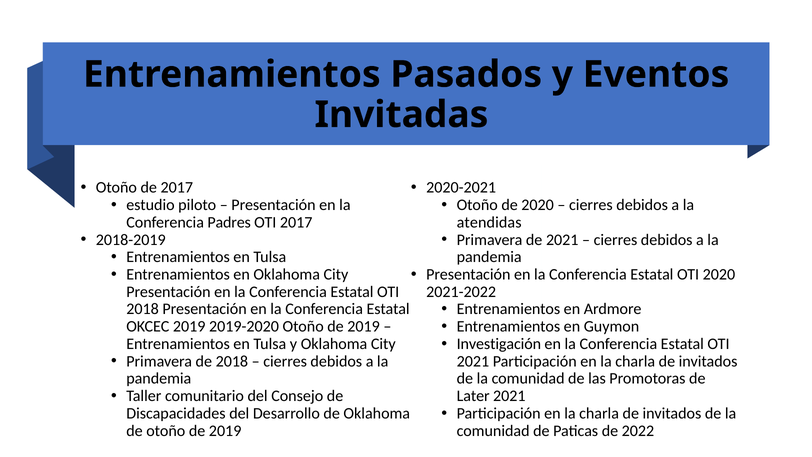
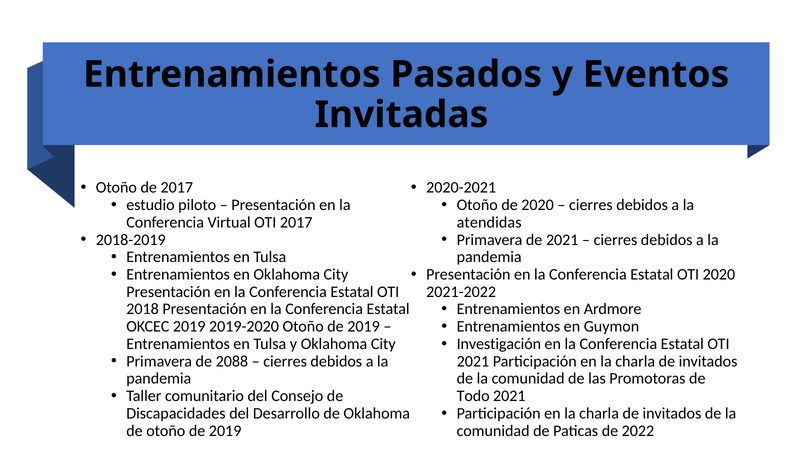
Padres: Padres -> Virtual (229, 222)
de 2018: 2018 -> 2088 (232, 361)
Later: Later -> Todo (473, 396)
